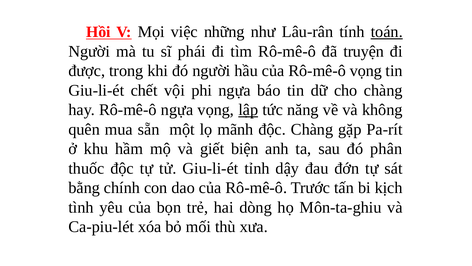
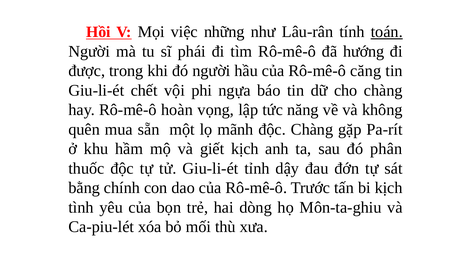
truyện: truyện -> hướng (364, 51)
Rô-mê-ô vọng: vọng -> căng (366, 71)
Rô-mê-ô ngựa: ngựa -> hoàn (177, 110)
lập underline: present -> none (248, 110)
giết biện: biện -> kịch (245, 149)
